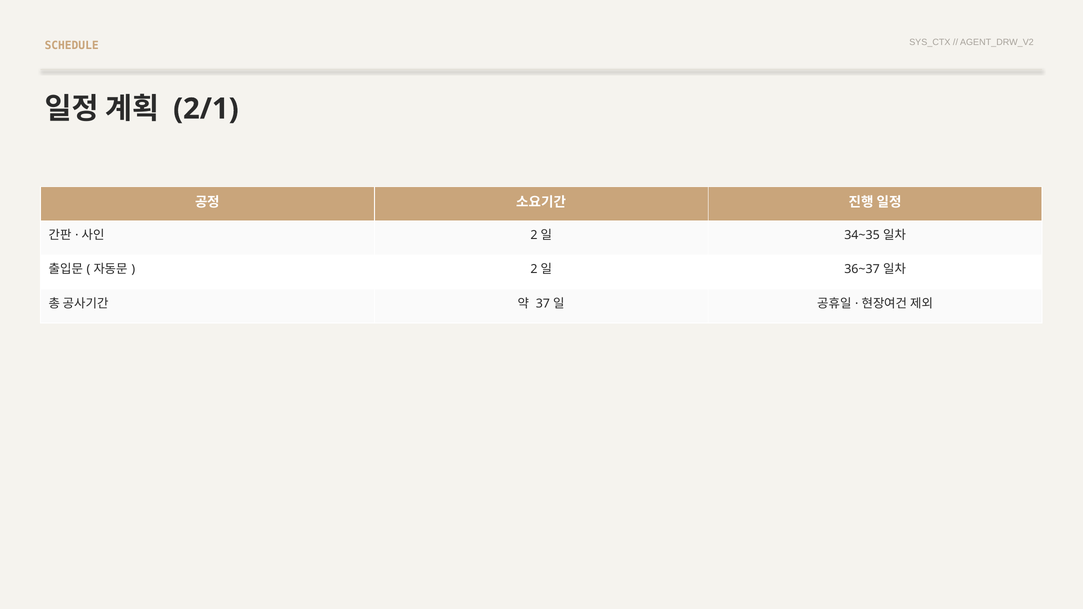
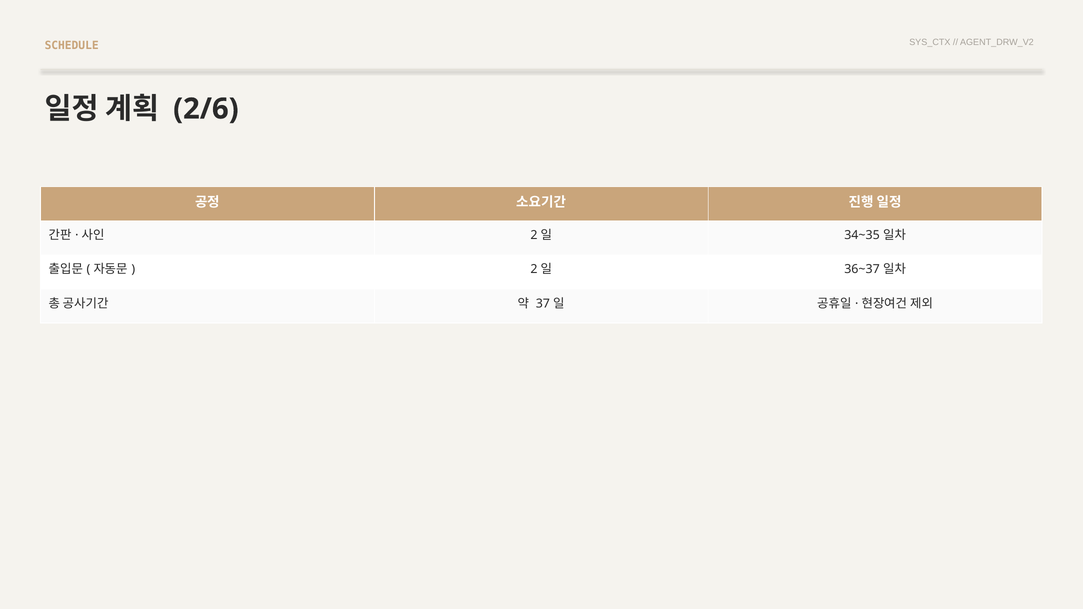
2/1: 2/1 -> 2/6 (206, 109)
